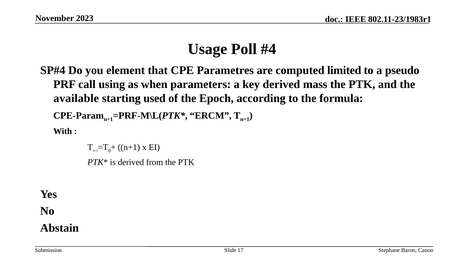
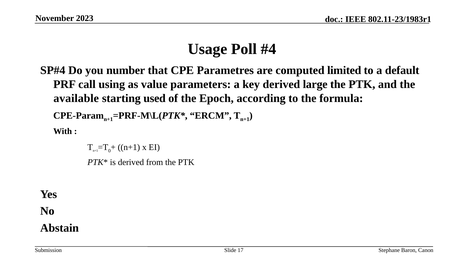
element: element -> number (126, 70)
pseudo: pseudo -> default (402, 70)
when: when -> value (154, 84)
mass: mass -> large (315, 84)
